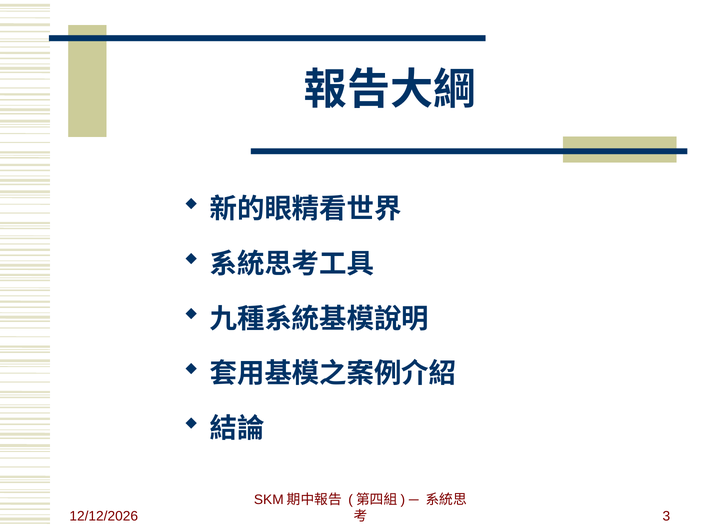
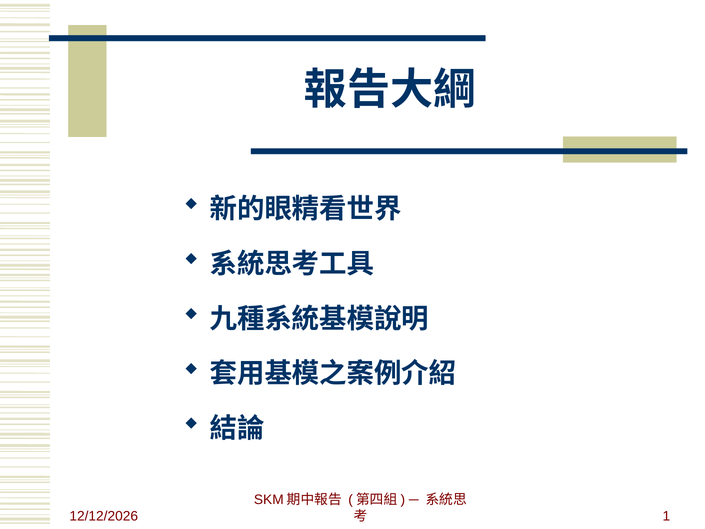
3: 3 -> 1 (666, 516)
